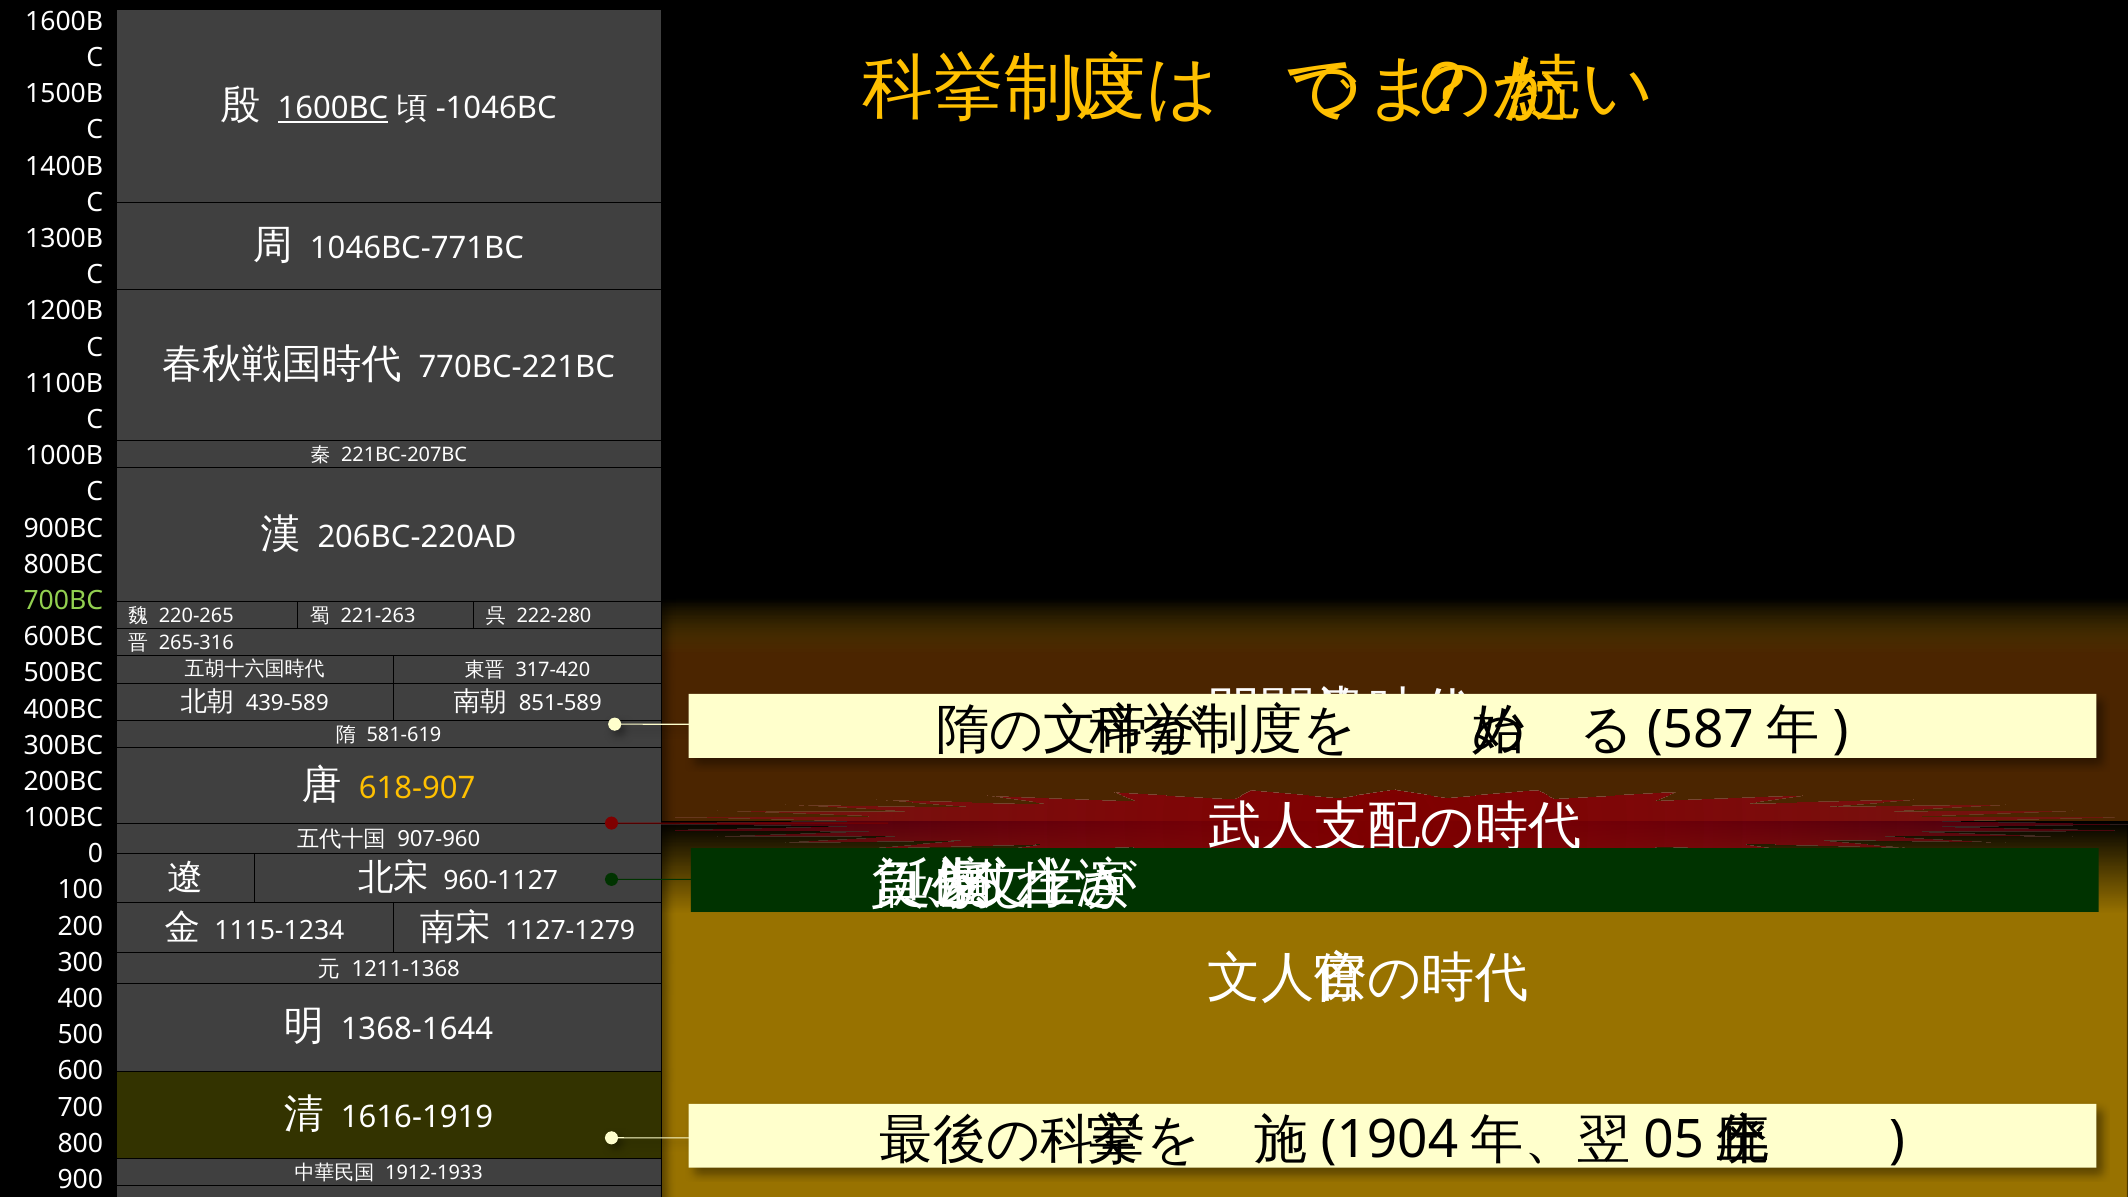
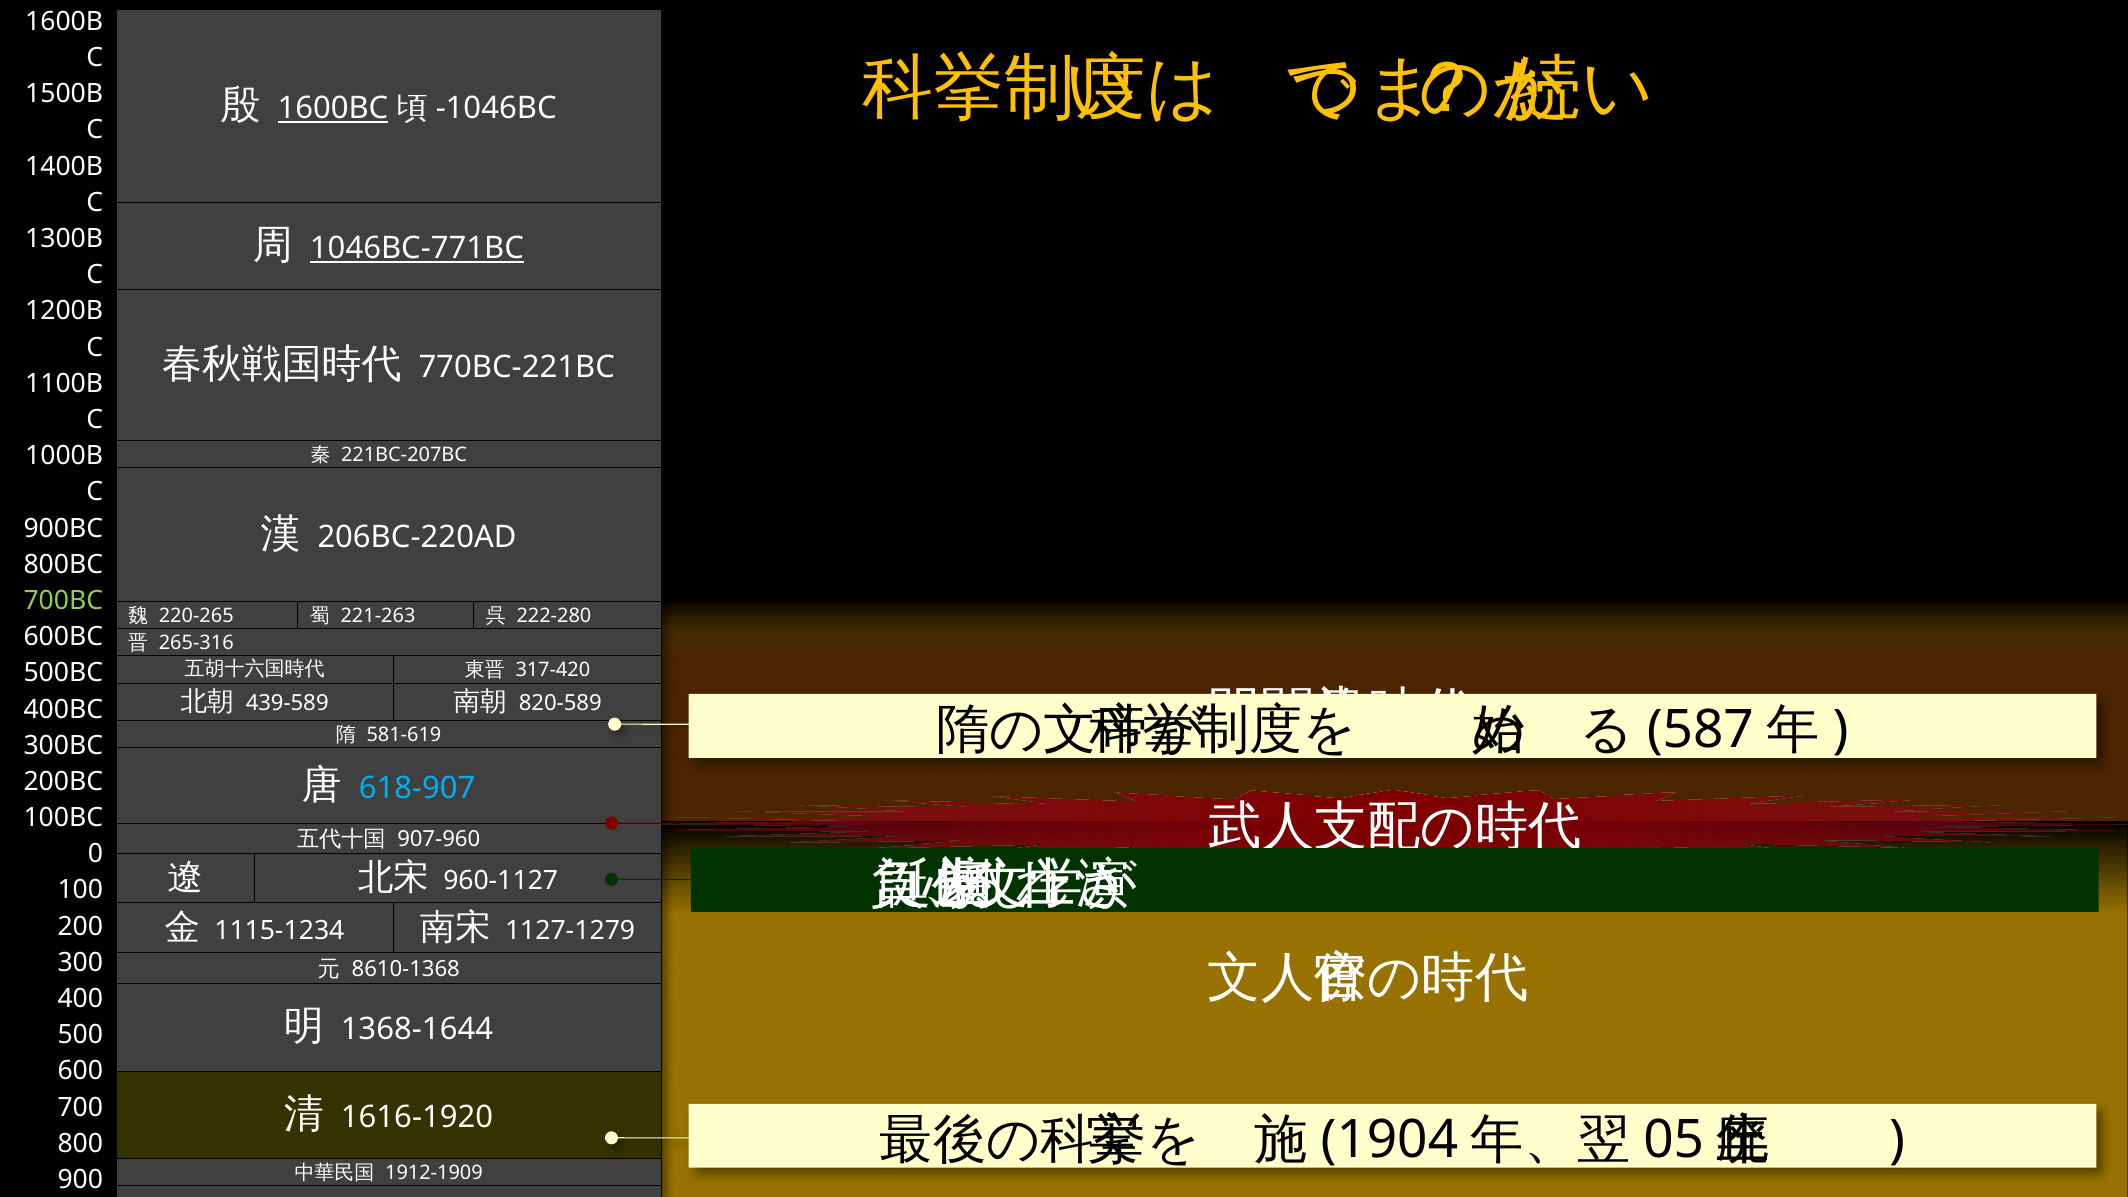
1046BC-771BC underline: none -> present (417, 248)
851-589: 851-589 -> 820-589 (560, 703)
618-907 colour: yellow -> light blue (417, 788)
1211-1368: 1211-1368 -> 8610-1368 (406, 969)
1616-1919: 1616-1919 -> 1616-1920 (417, 1117)
1912-1933: 1912-1933 -> 1912-1909 (434, 1173)
